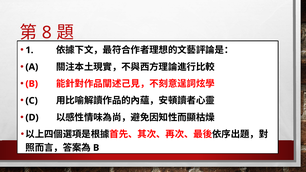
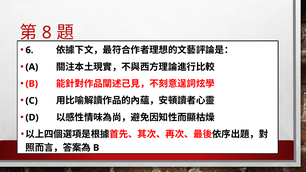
1: 1 -> 6 (29, 50)
